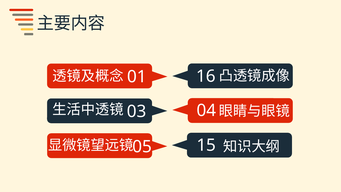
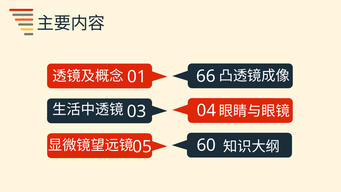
16: 16 -> 66 (206, 76)
15: 15 -> 60 (206, 145)
